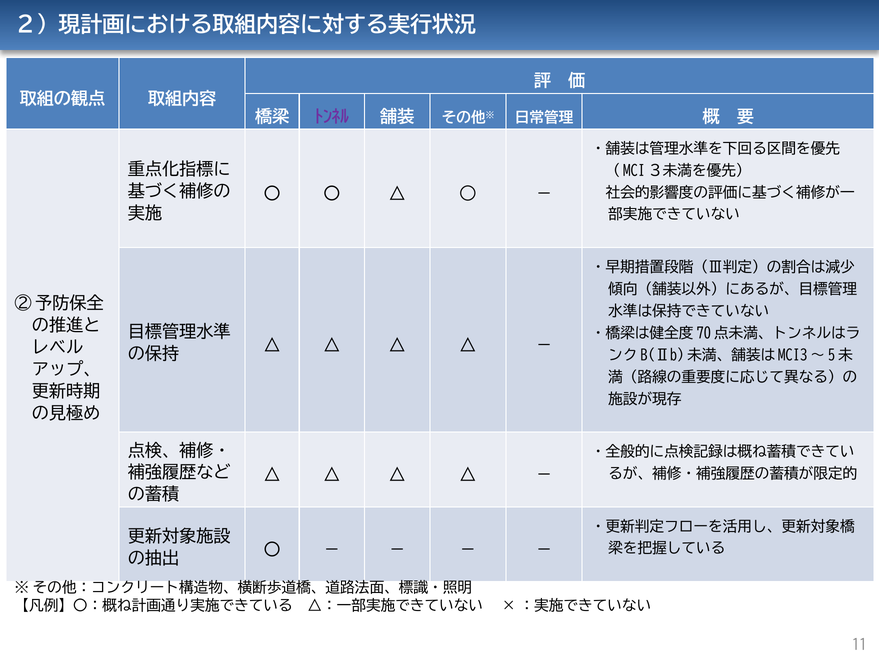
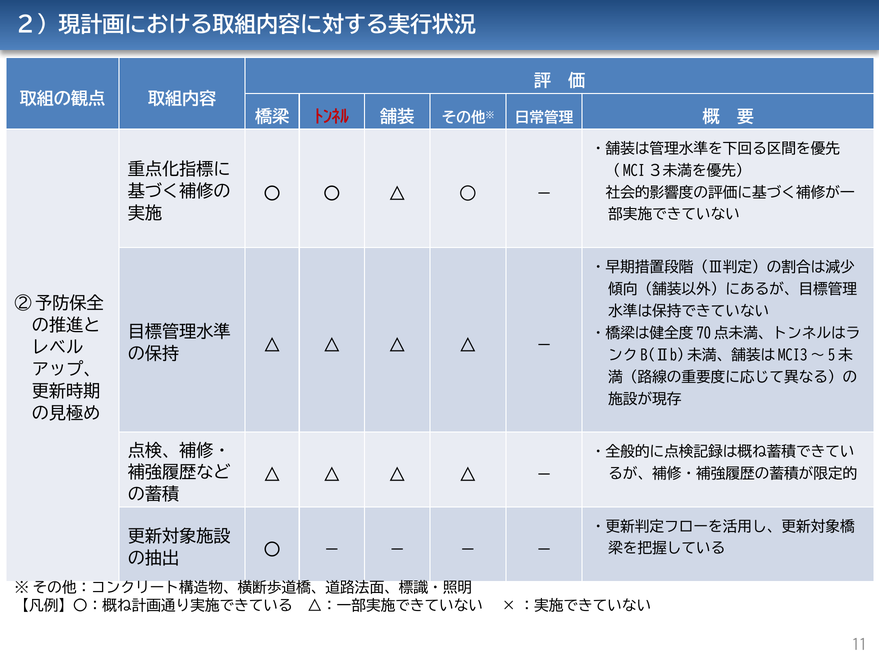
ﾄﾝﾈﾙ colour: purple -> red (332, 117)
